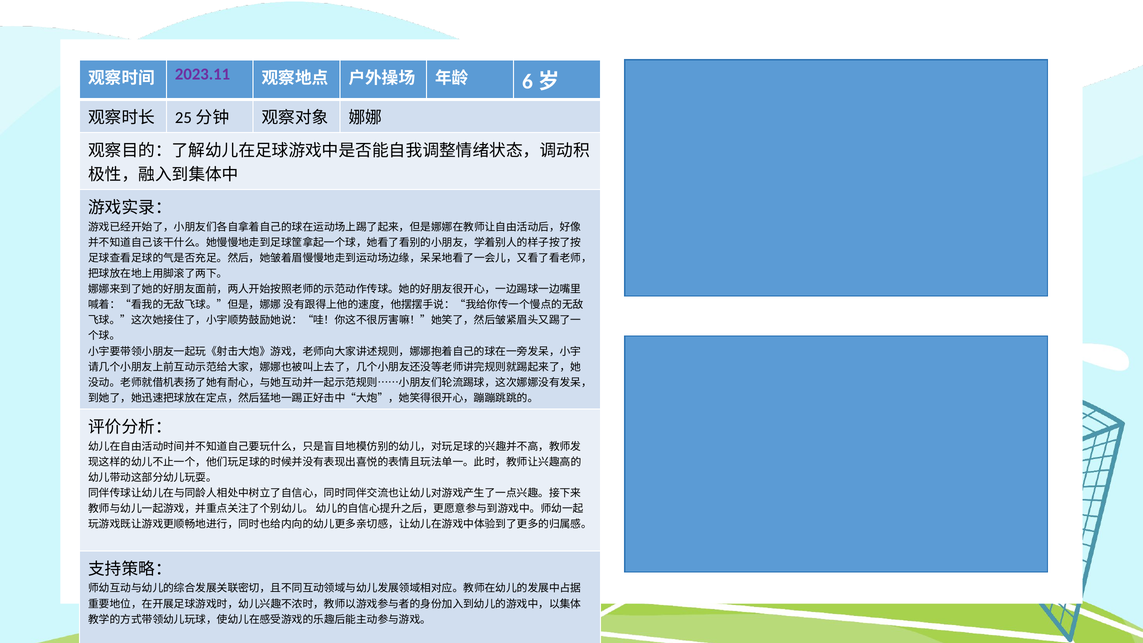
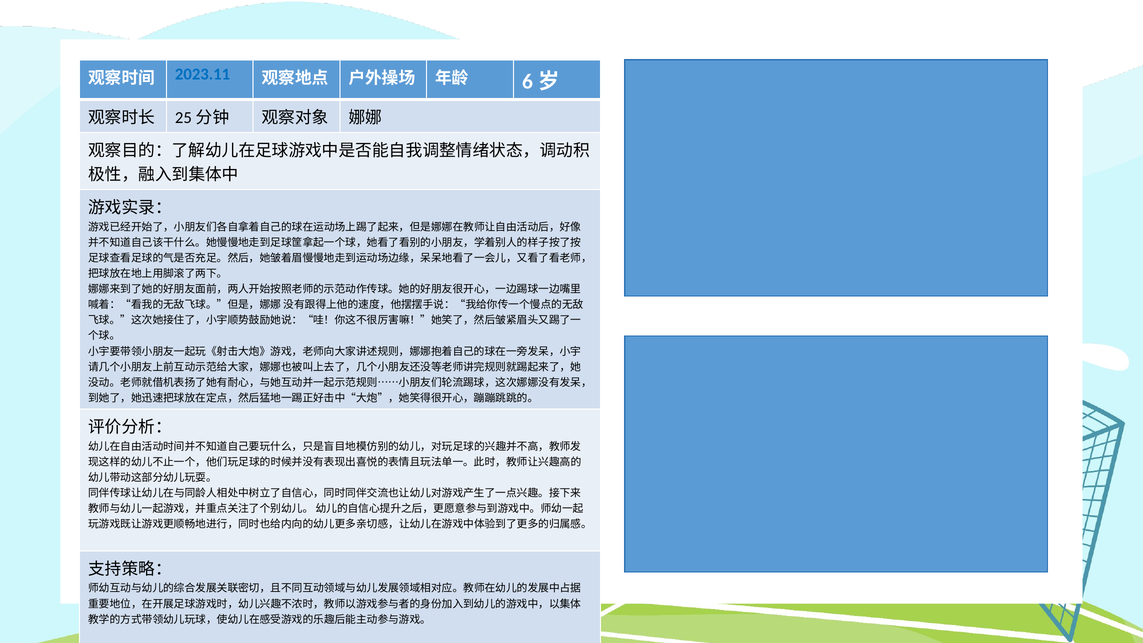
2023.11 colour: purple -> blue (203, 74)
